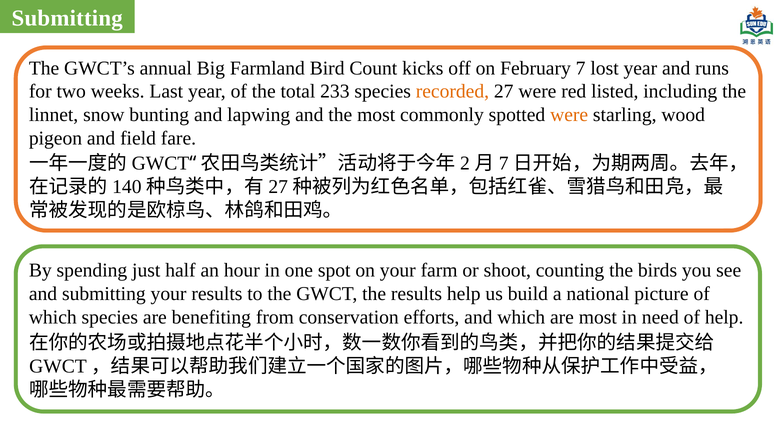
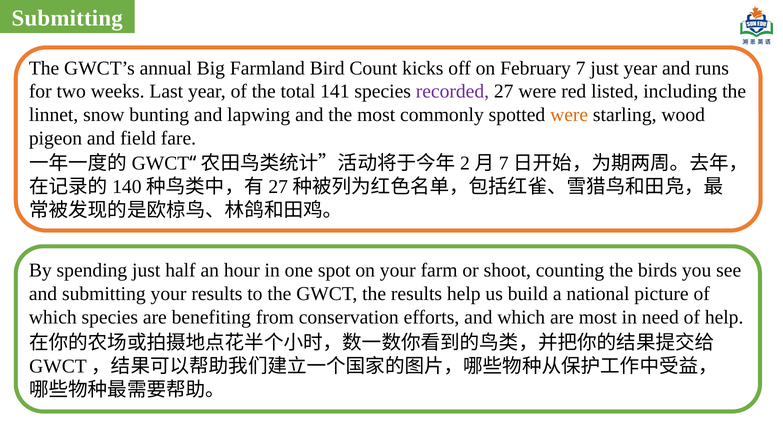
7 lost: lost -> just (605, 68)
233: 233 -> 141 (335, 92)
recorded colour: orange -> purple (452, 92)
